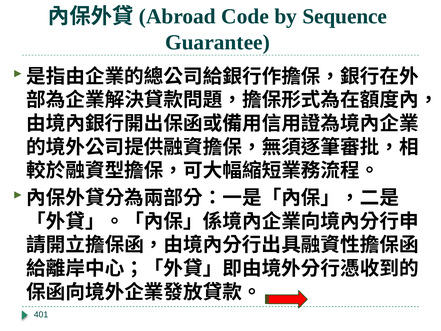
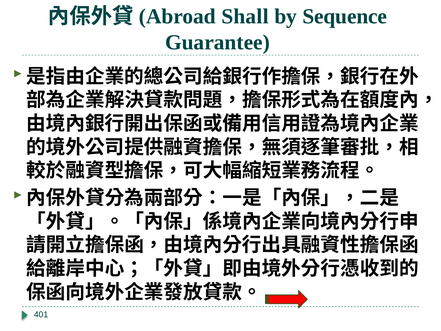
Code: Code -> Shall (245, 17)
